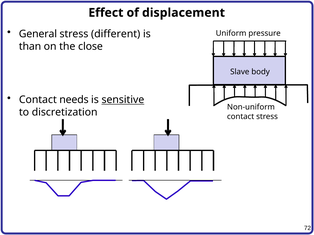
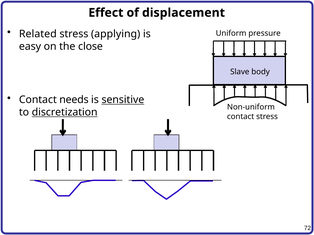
General: General -> Related (38, 34)
different: different -> applying (116, 34)
than: than -> easy (30, 47)
discretization underline: none -> present (65, 113)
